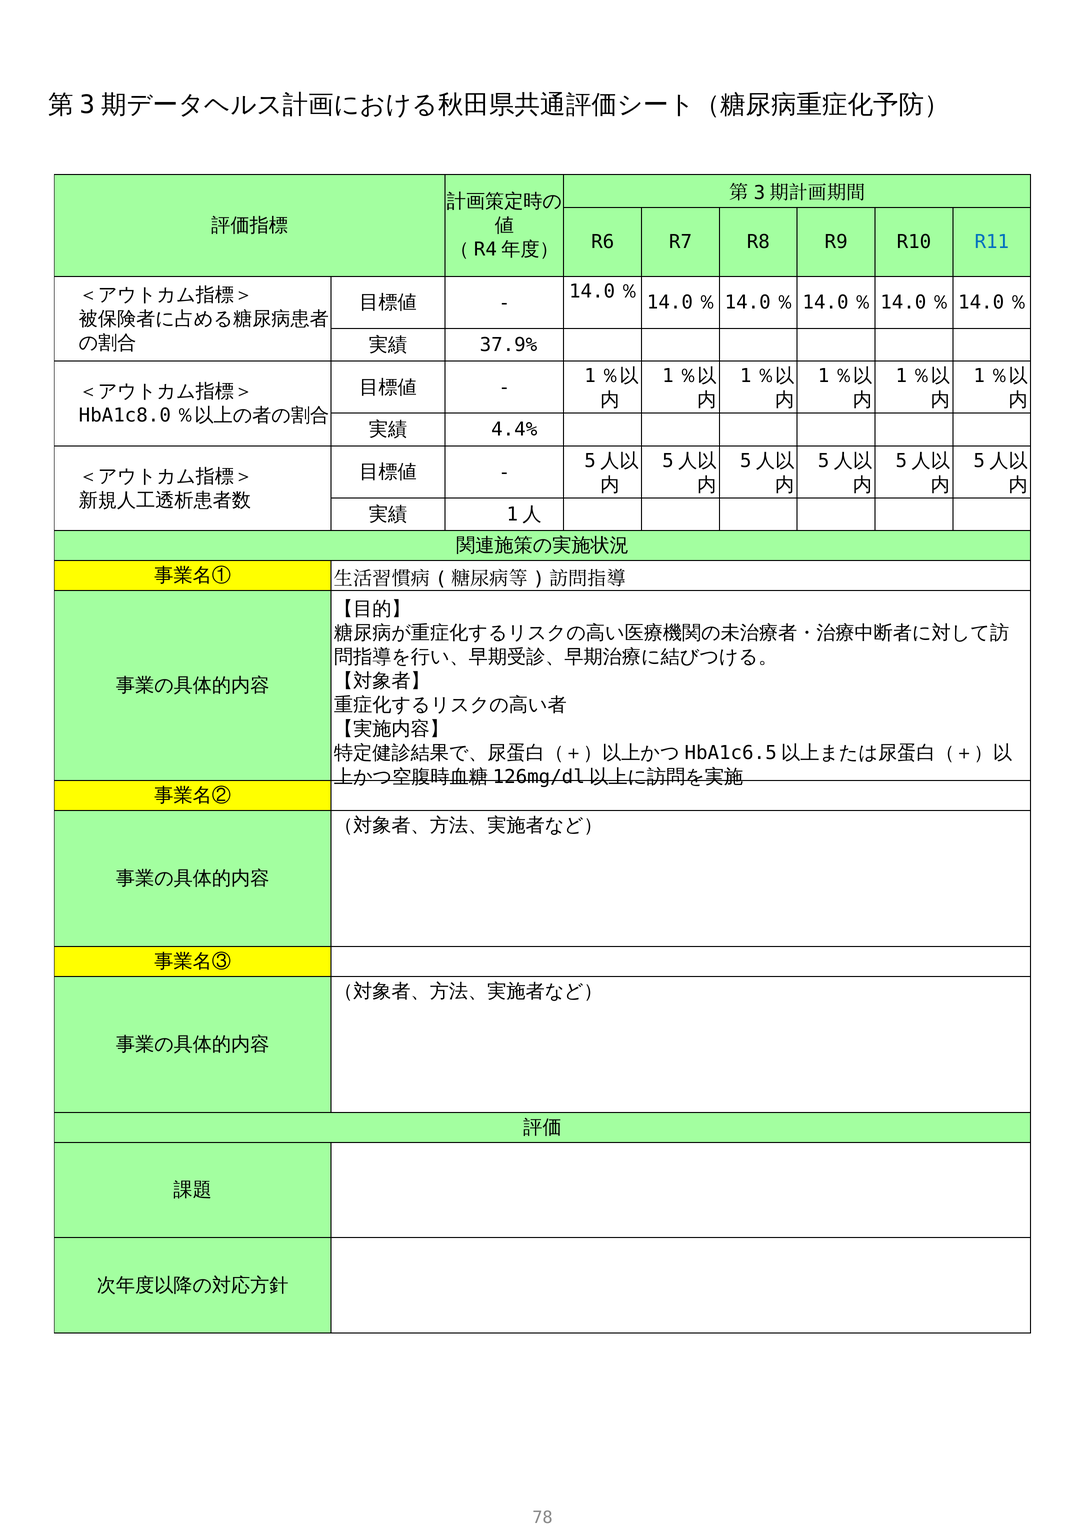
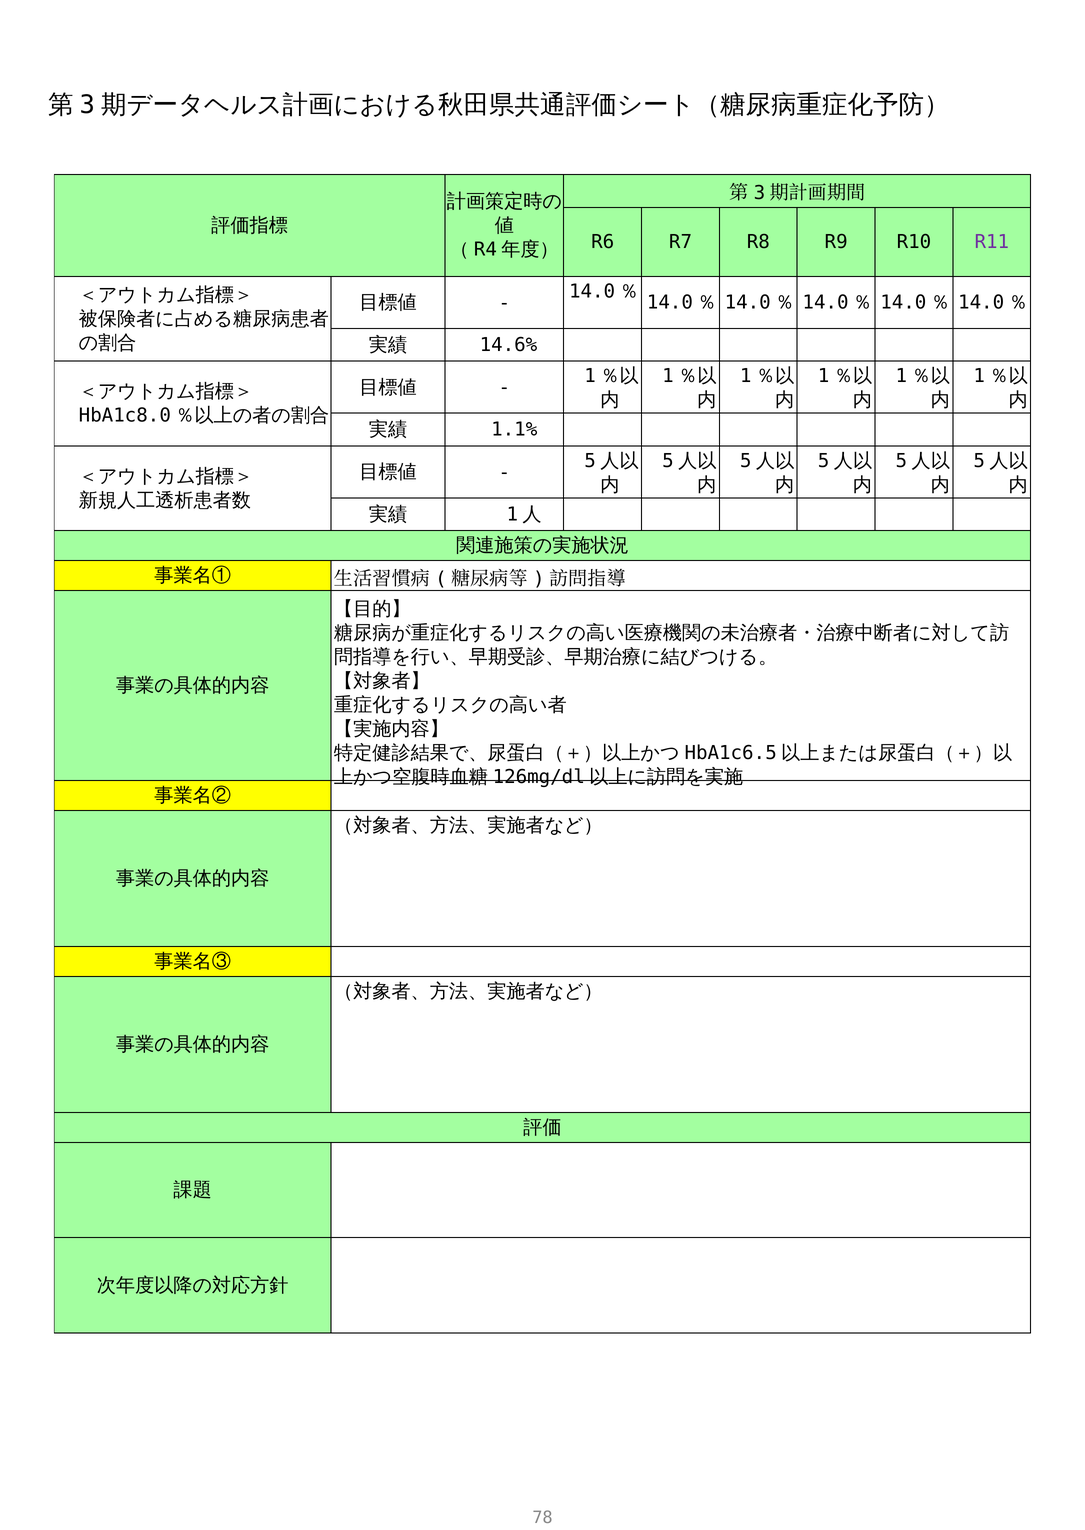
R11 colour: blue -> purple (992, 242)
37.9%: 37.9% -> 14.6% (508, 345)
4.4%: 4.4% -> 1.1% (514, 430)
